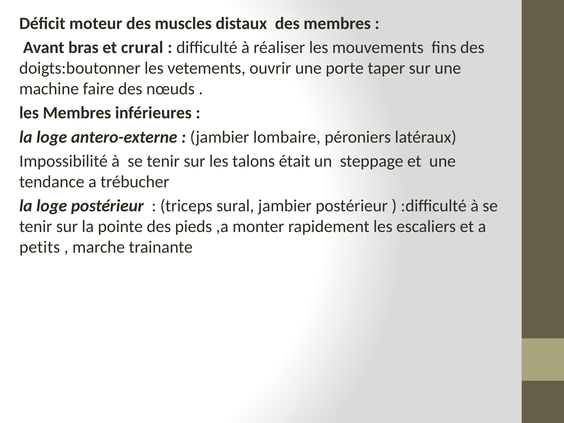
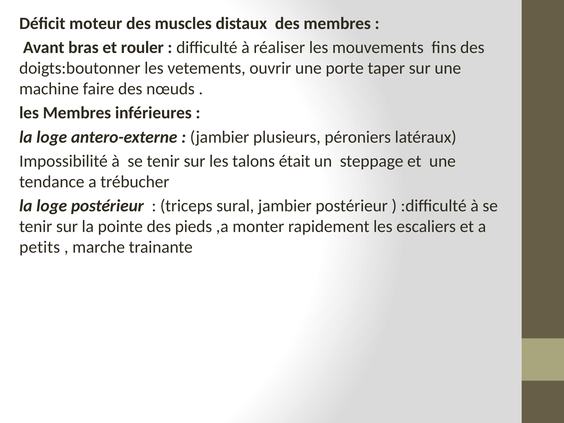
crural: crural -> rouler (142, 48)
lombaire: lombaire -> plusieurs (287, 137)
